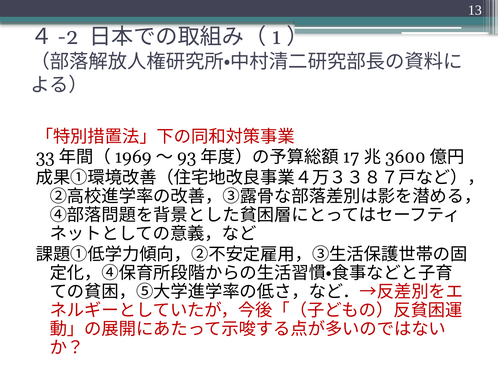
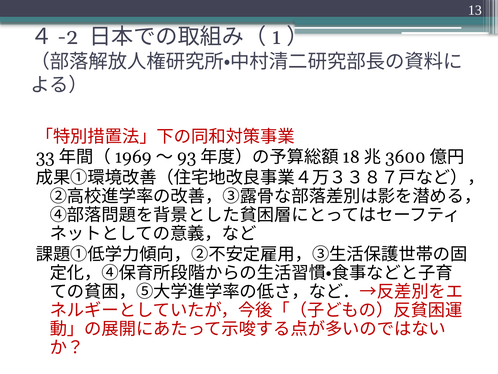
17: 17 -> 18 (351, 157)
